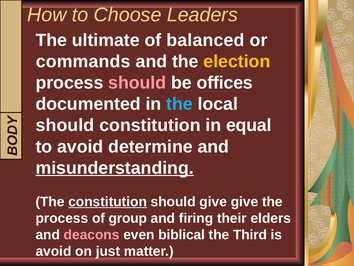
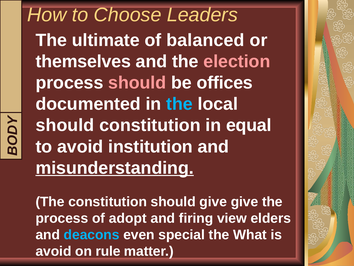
commands: commands -> themselves (83, 61)
election colour: yellow -> pink (237, 61)
determine: determine -> institution (150, 146)
constitution underline: present -> none (108, 201)
group: group -> adopt (128, 218)
their: their -> view (232, 218)
deacons colour: pink -> light blue (92, 234)
biblical: biblical -> special (182, 234)
Third: Third -> What (250, 234)
just: just -> rule (108, 251)
